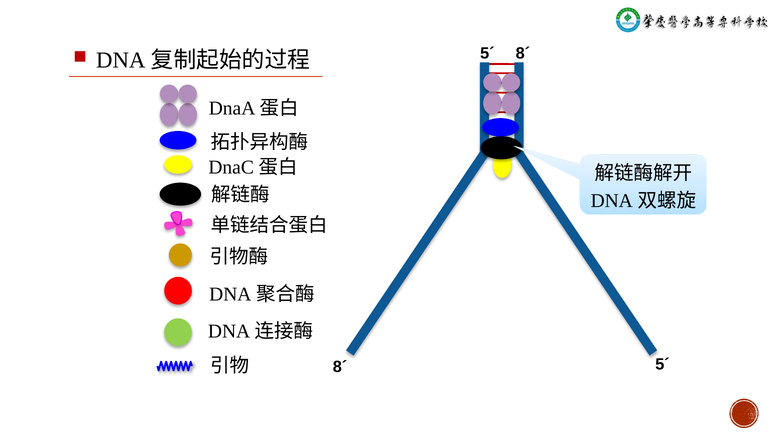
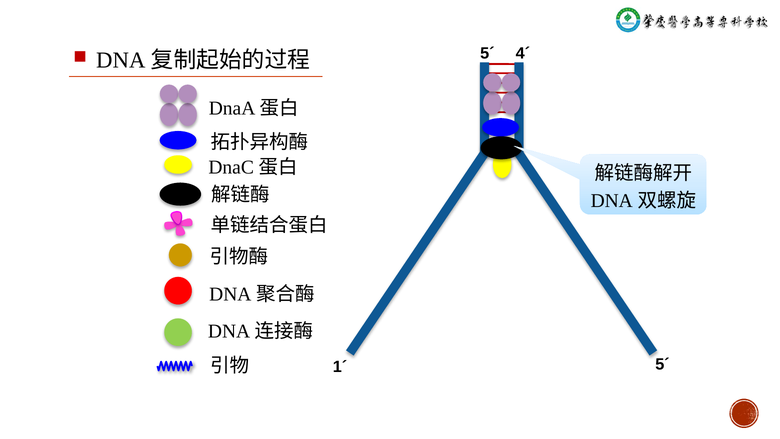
8´: 8´ -> 4´ (523, 53)
8´: 8´ -> 1´ (340, 367)
